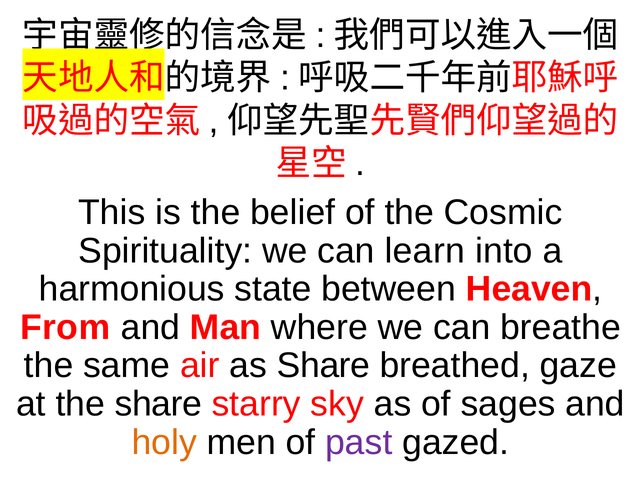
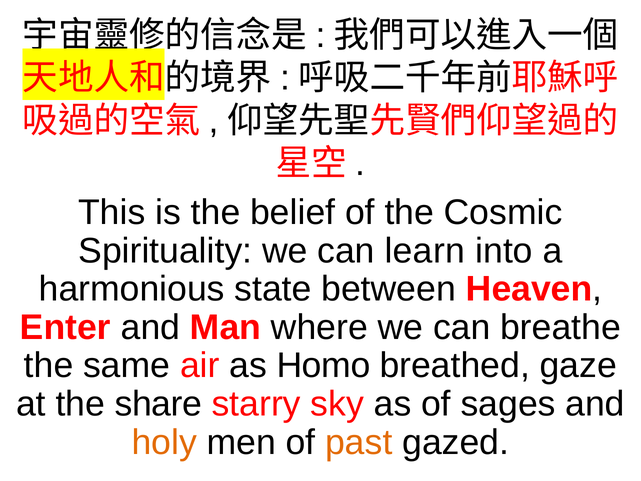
From: From -> Enter (65, 327)
as Share: Share -> Homo (323, 366)
past colour: purple -> orange (359, 442)
